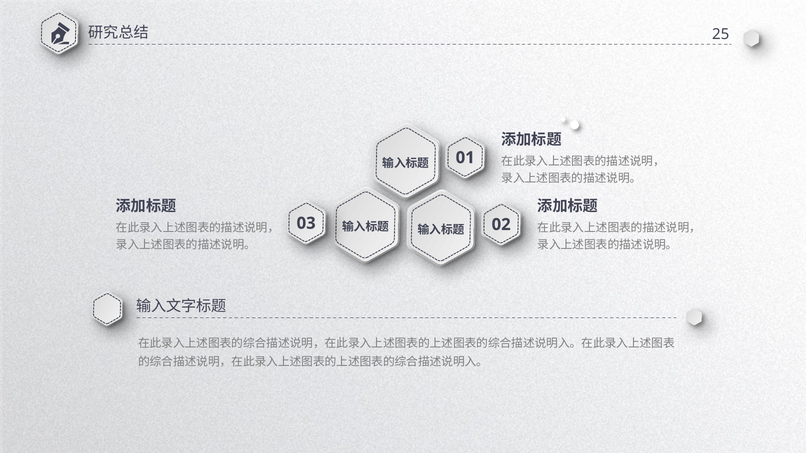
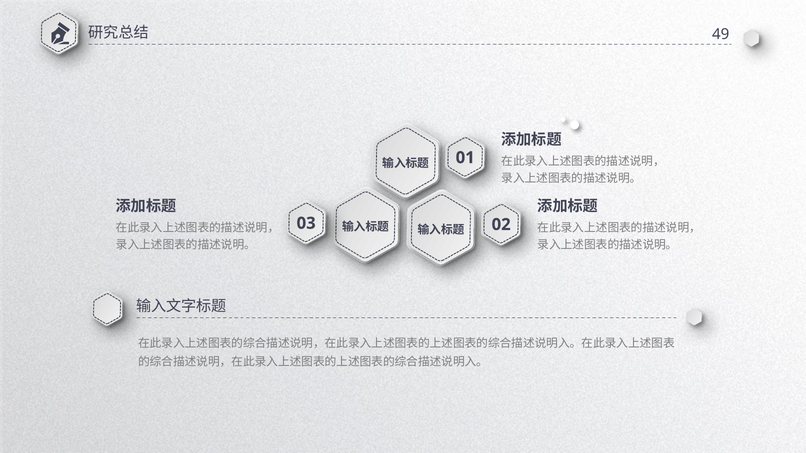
25: 25 -> 49 (721, 34)
